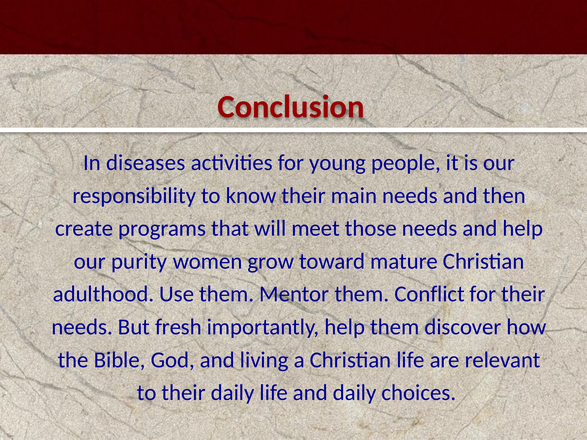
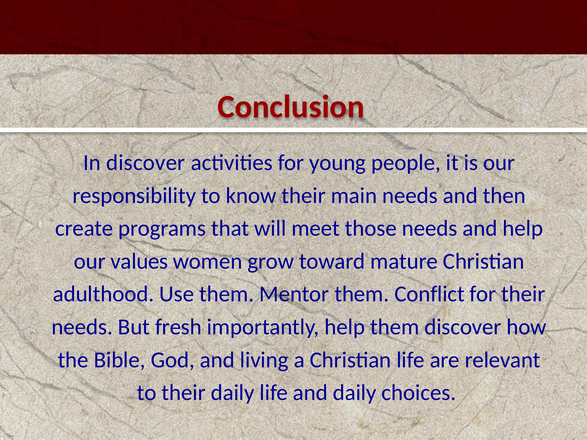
In diseases: diseases -> discover (146, 163)
purity: purity -> values (139, 261)
